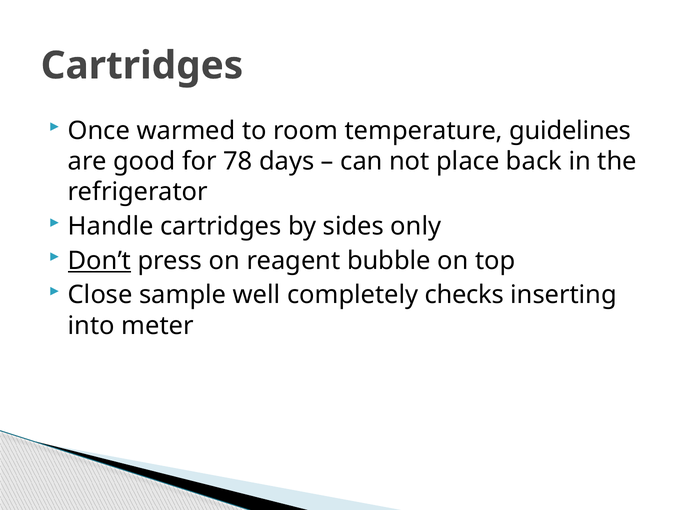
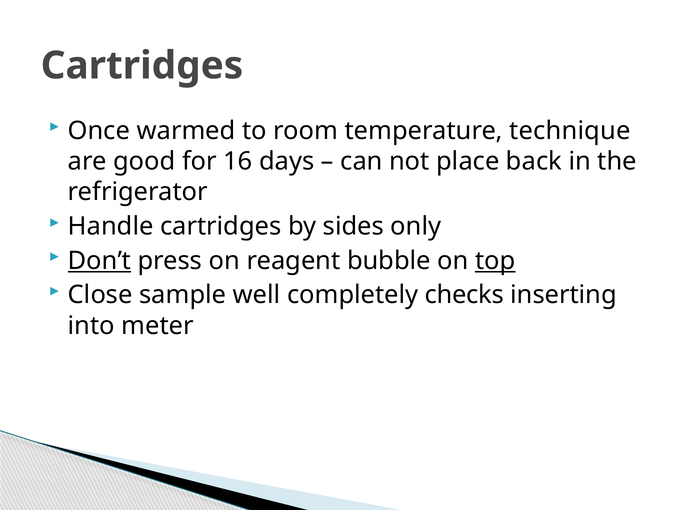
guidelines: guidelines -> technique (570, 131)
78: 78 -> 16 (238, 161)
top underline: none -> present (495, 261)
